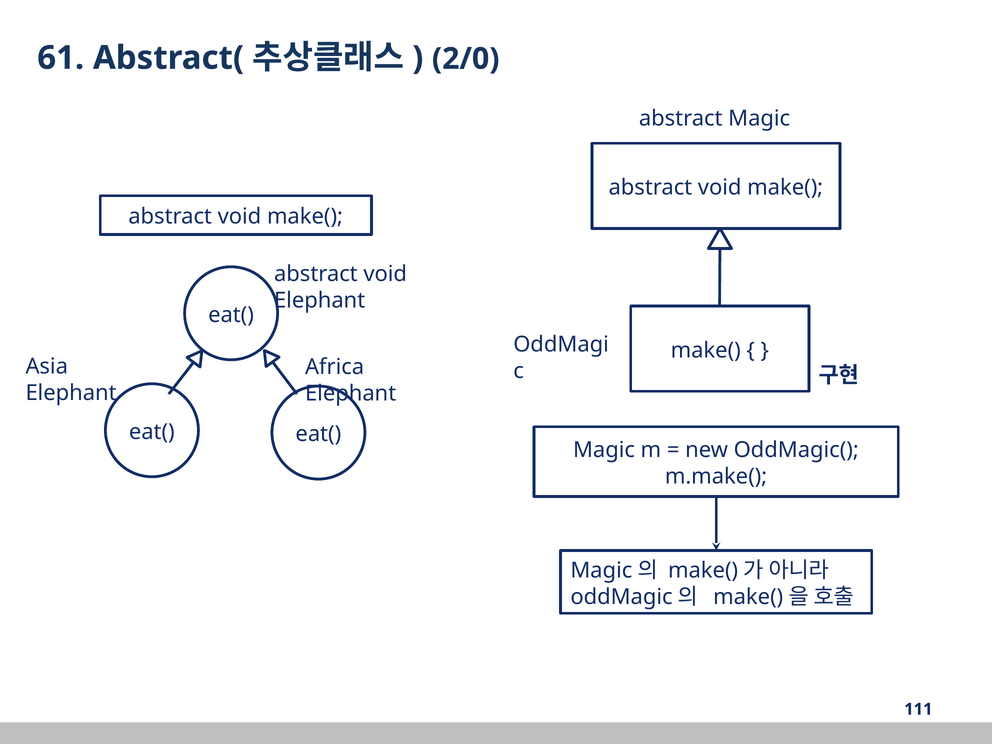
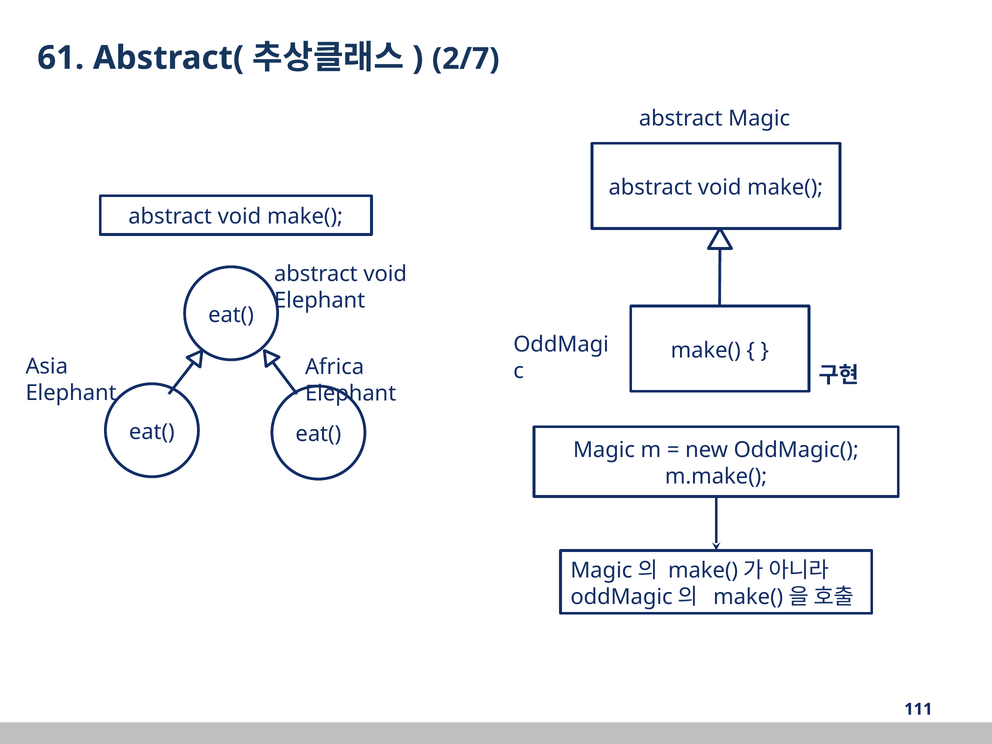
2/0: 2/0 -> 2/7 (466, 59)
